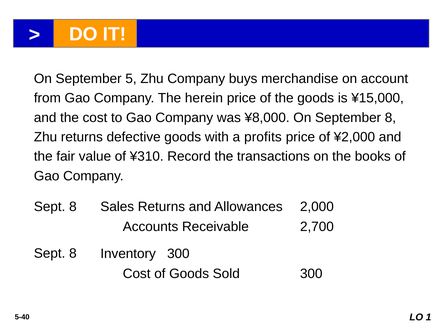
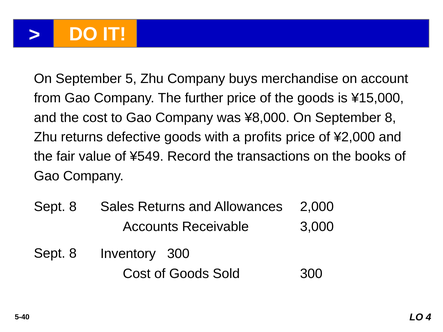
herein: herein -> further (204, 98)
¥310: ¥310 -> ¥549 (147, 157)
2,700: 2,700 -> 3,000 (317, 227)
1: 1 -> 4 (429, 317)
